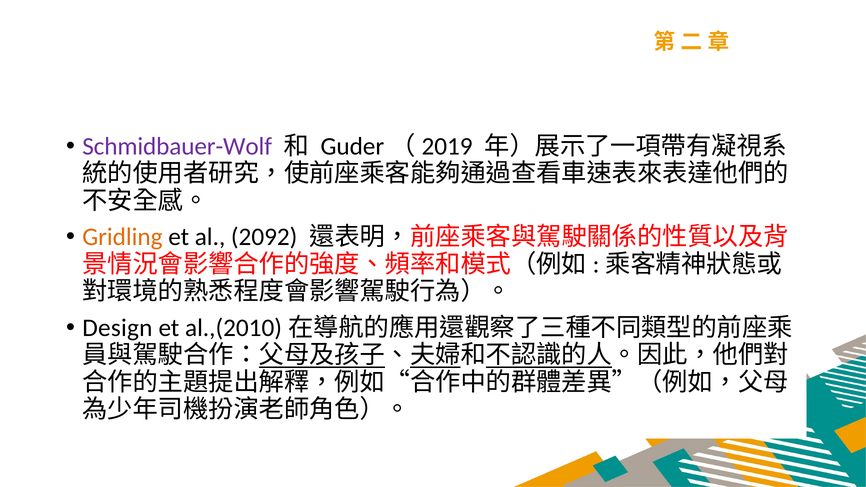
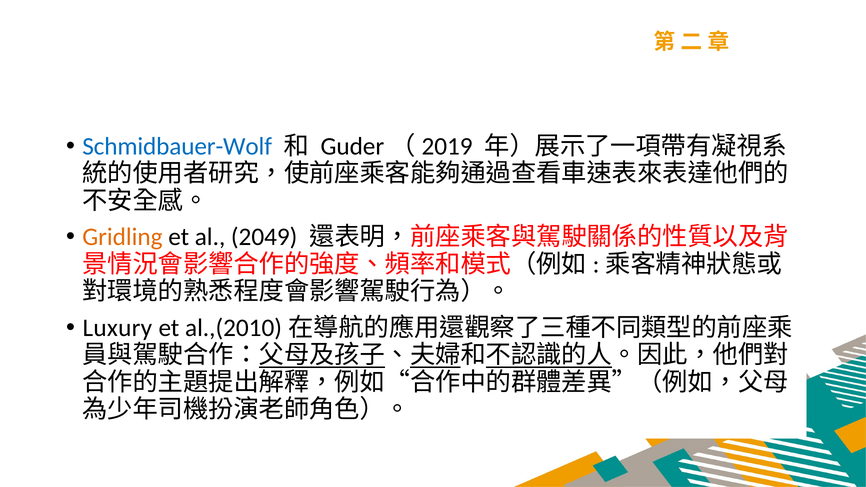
Schmidbauer-Wolf colour: purple -> blue (177, 146)
2092: 2092 -> 2049 (264, 237)
Design: Design -> Luxury (117, 328)
